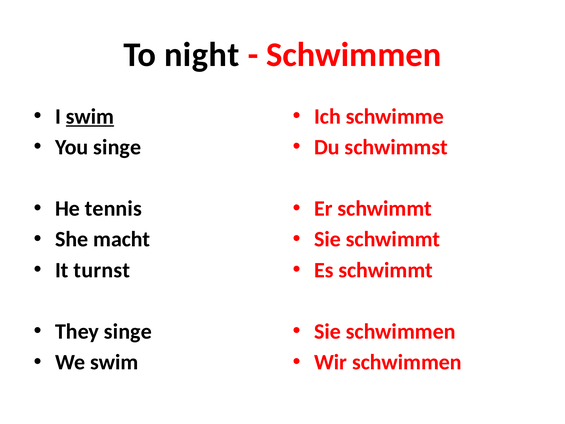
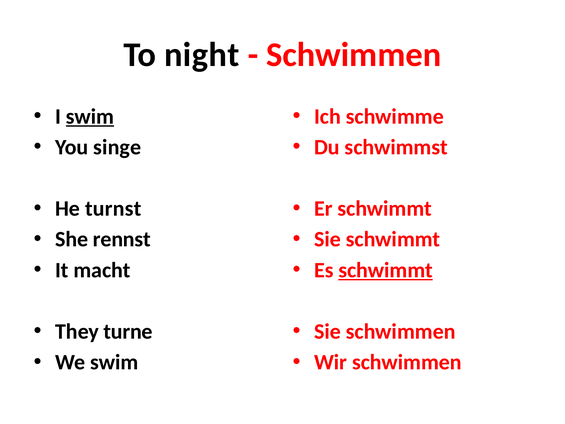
tennis: tennis -> turnst (113, 209)
macht: macht -> rennst (122, 239)
turnst: turnst -> macht (102, 270)
schwimmt underline: none -> present (386, 270)
They singe: singe -> turne (128, 331)
